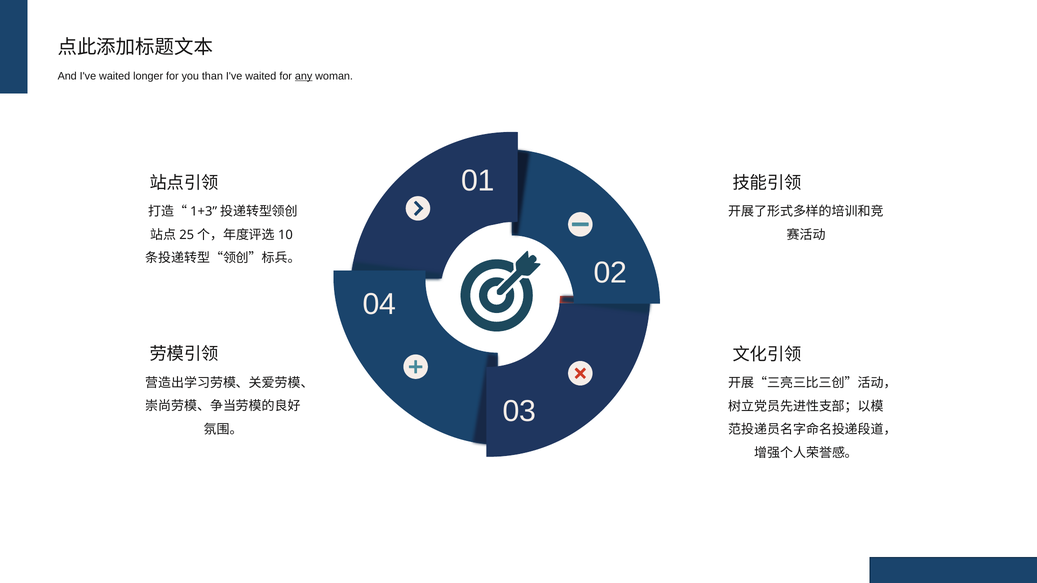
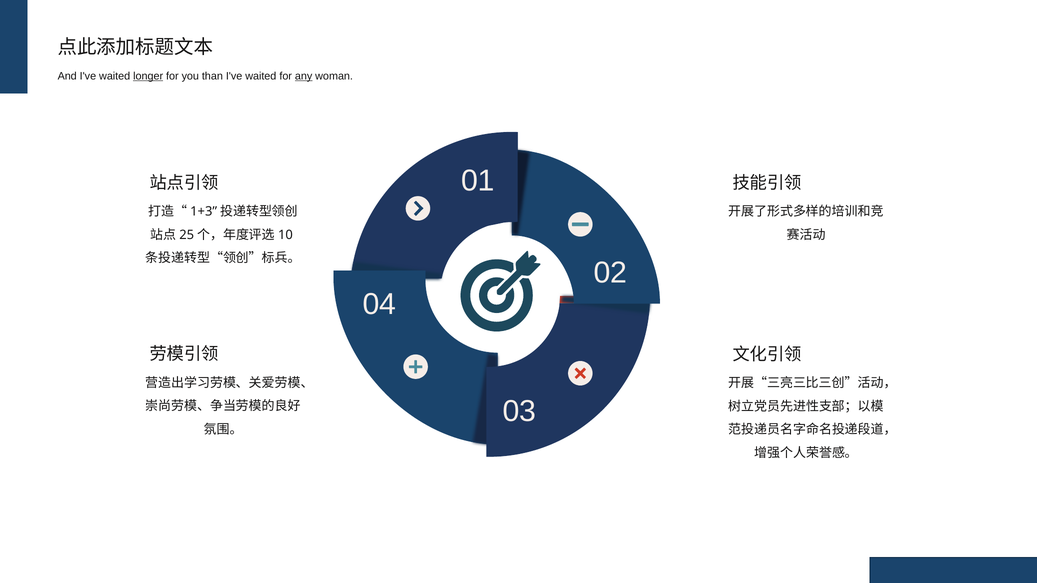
longer underline: none -> present (148, 76)
